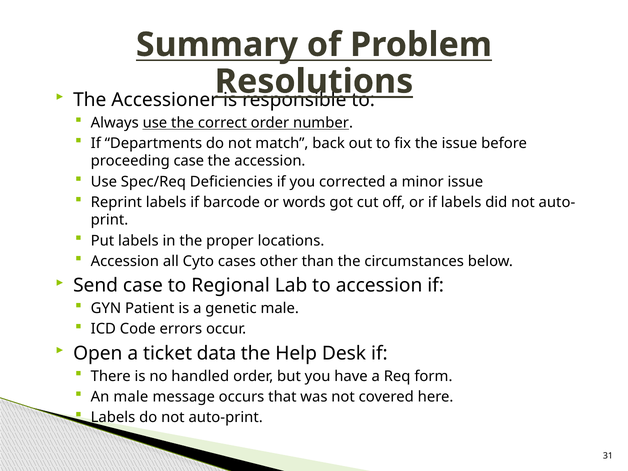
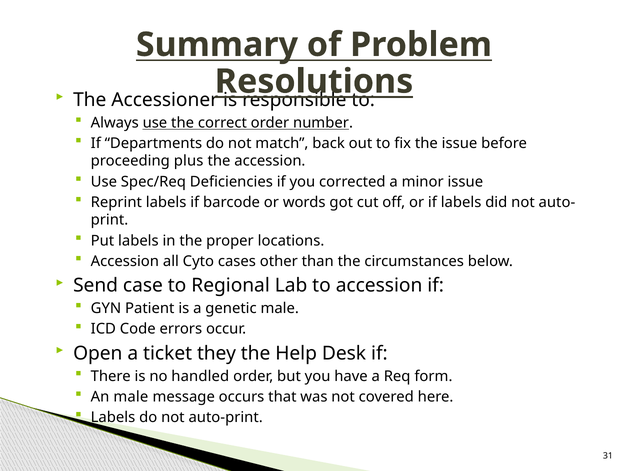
proceeding case: case -> plus (189, 161)
data: data -> they (217, 353)
